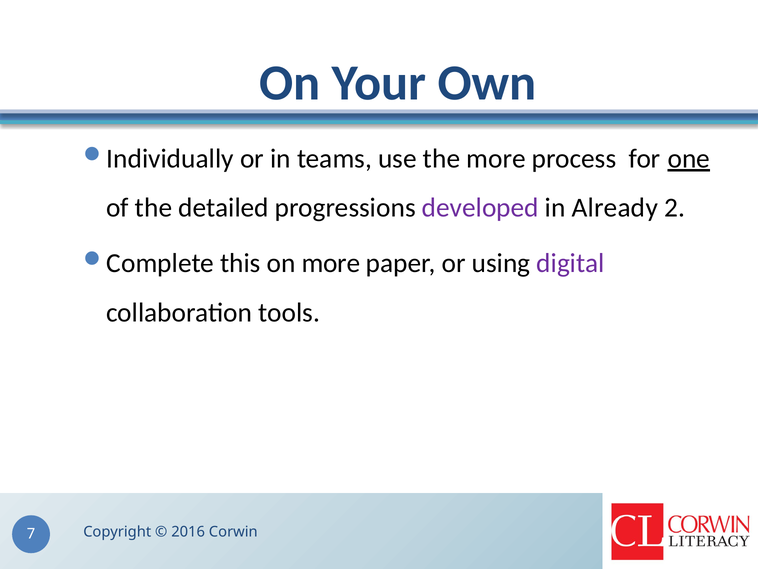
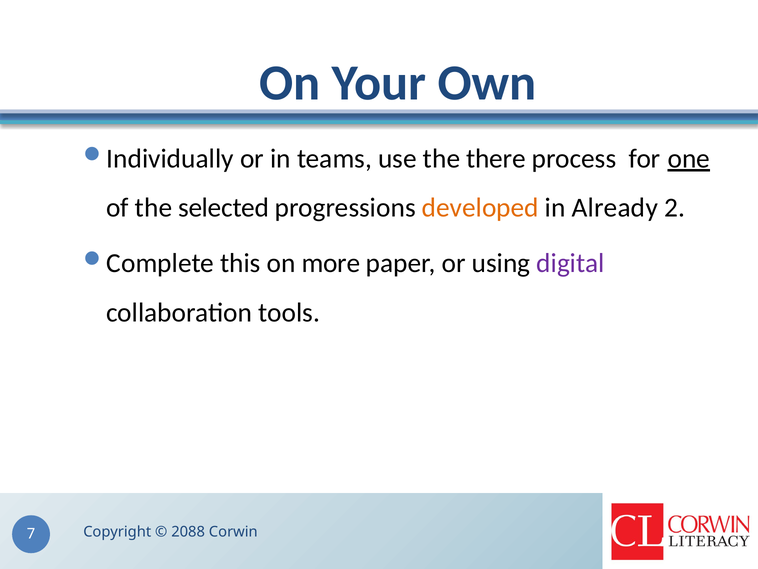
the more: more -> there (496, 159)
detailed: detailed -> selected (224, 208)
developed colour: purple -> orange (480, 208)
2016: 2016 -> 2088 (188, 532)
